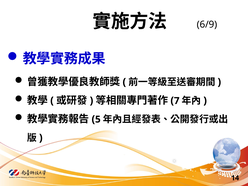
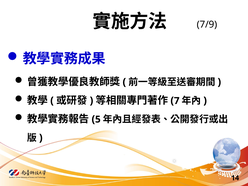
6/9: 6/9 -> 7/9 (207, 25)
